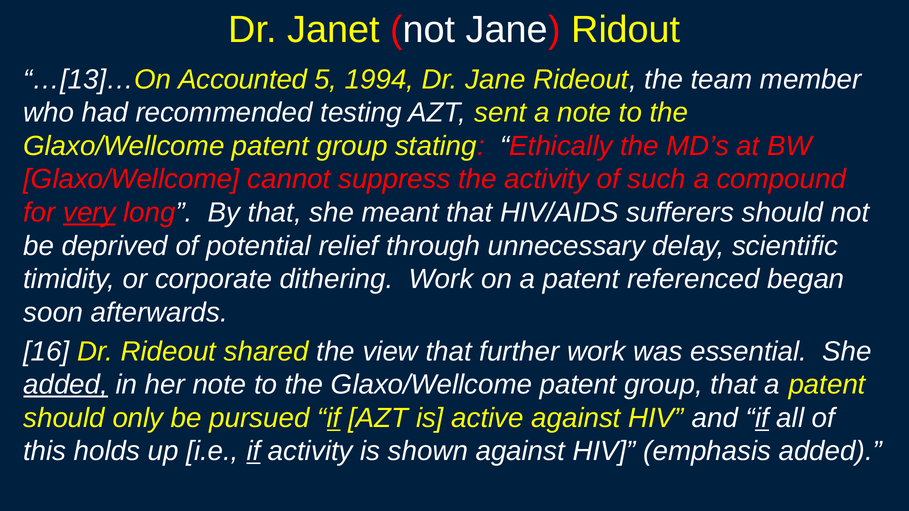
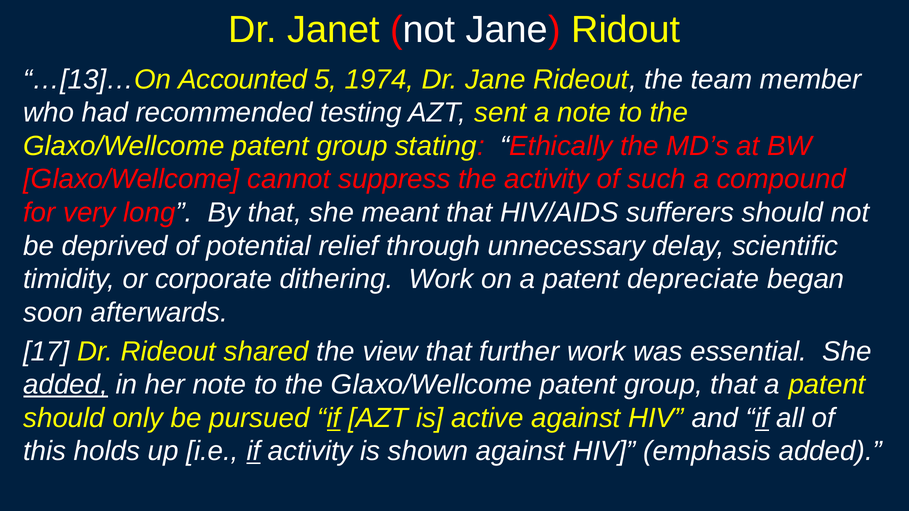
1994: 1994 -> 1974 (380, 79)
very underline: present -> none (89, 213)
referenced: referenced -> depreciate (693, 279)
16: 16 -> 17 (46, 352)
